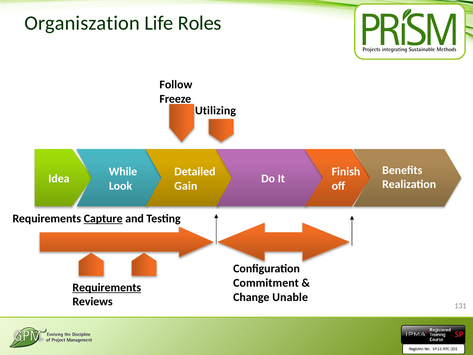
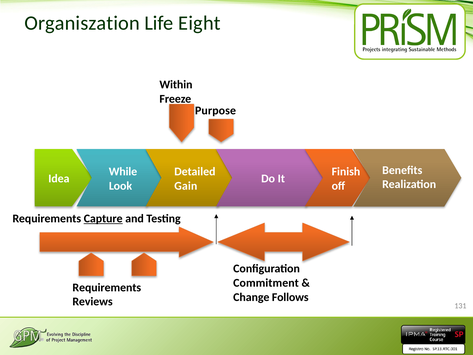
Roles: Roles -> Eight (200, 23)
Follow: Follow -> Within (176, 85)
Utilizing: Utilizing -> Purpose (216, 110)
Requirements underline: present -> none (107, 287)
Unable: Unable -> Follows (290, 297)
